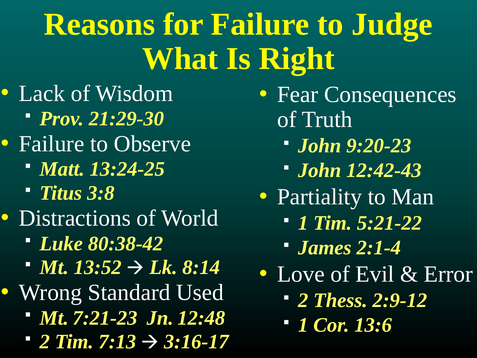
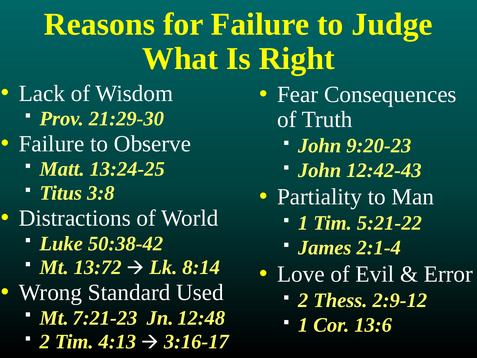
80:38-42: 80:38-42 -> 50:38-42 (126, 243)
13:52: 13:52 -> 13:72 (98, 267)
7:13: 7:13 -> 4:13 (117, 342)
